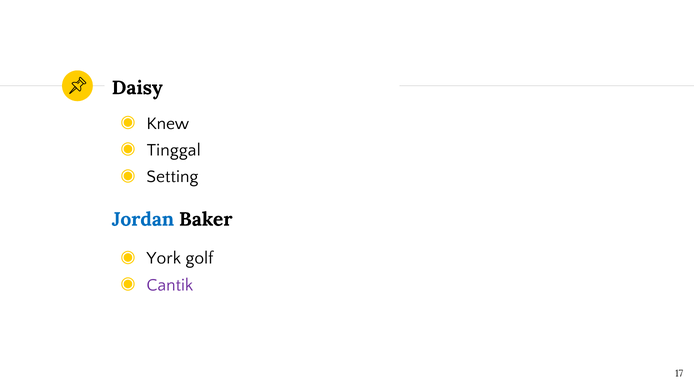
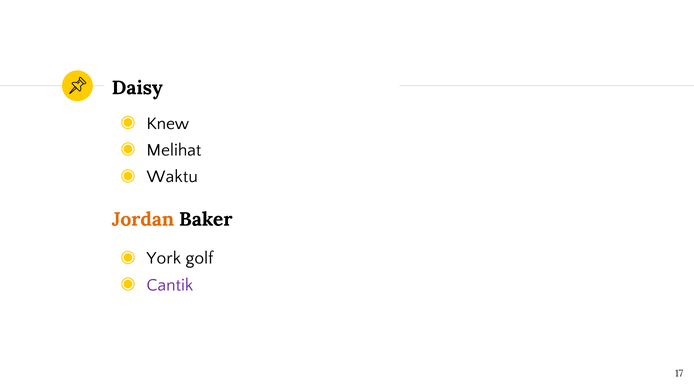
Tinggal: Tinggal -> Melihat (174, 150)
Setting: Setting -> Waktu (172, 177)
Jordan colour: blue -> orange (143, 220)
